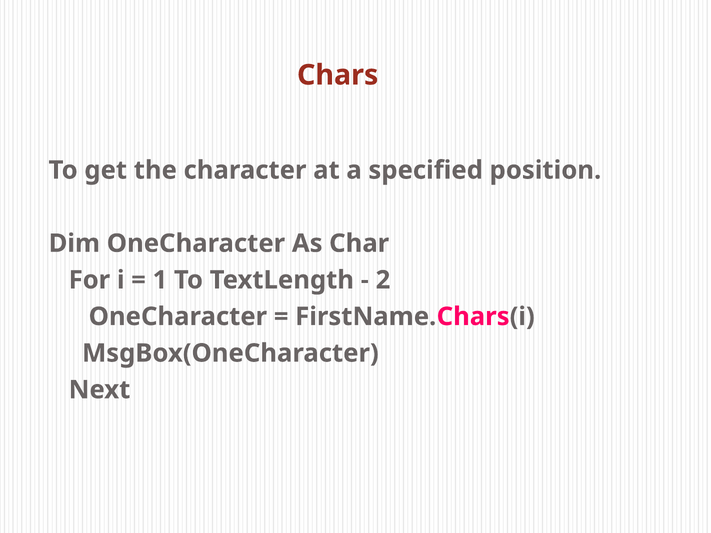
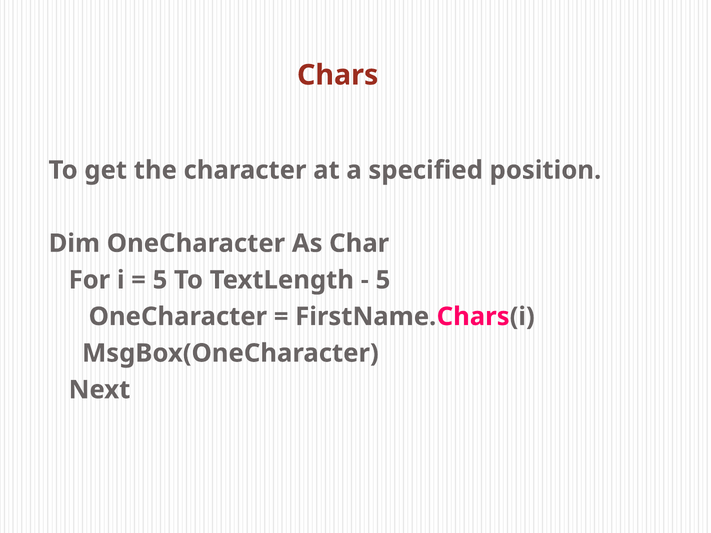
1: 1 -> 5 (160, 280)
2: 2 -> 5 (383, 280)
